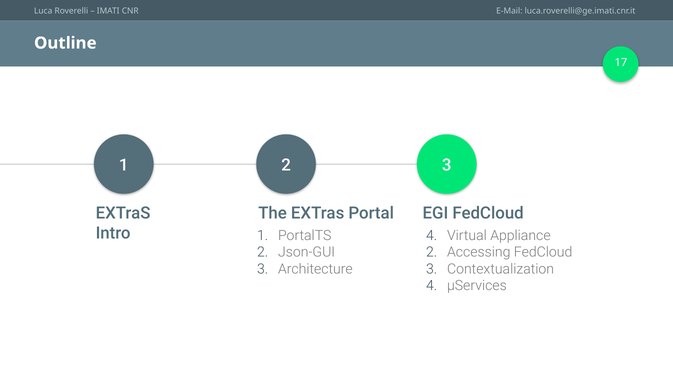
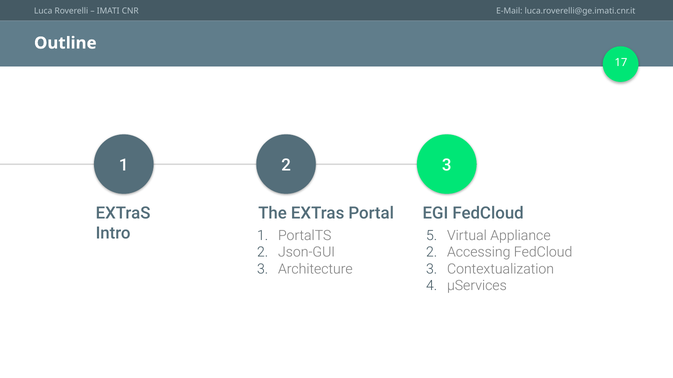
Intro 4: 4 -> 5 (432, 236)
